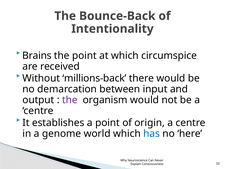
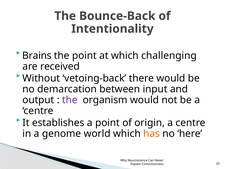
circumspice: circumspice -> challenging (169, 56)
millions-back: millions-back -> vetoing-back (94, 78)
has colour: blue -> orange (152, 133)
